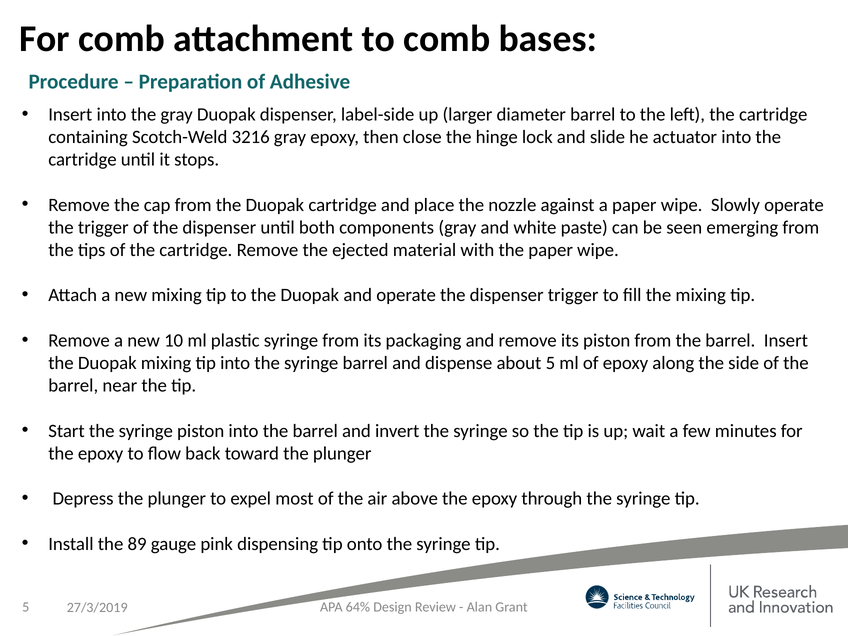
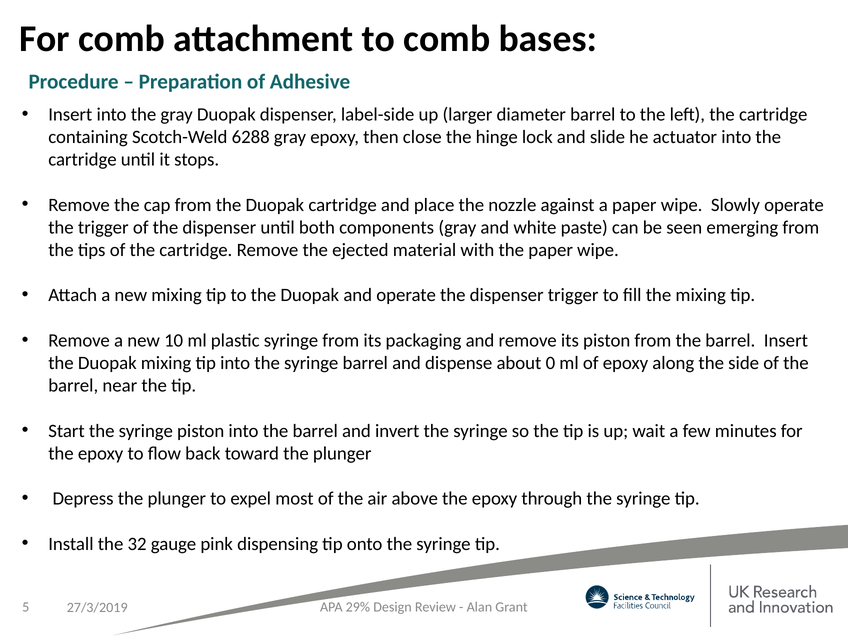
3216: 3216 -> 6288 (251, 137)
about 5: 5 -> 0 (550, 363)
89: 89 -> 32 (137, 544)
64%: 64% -> 29% (358, 607)
